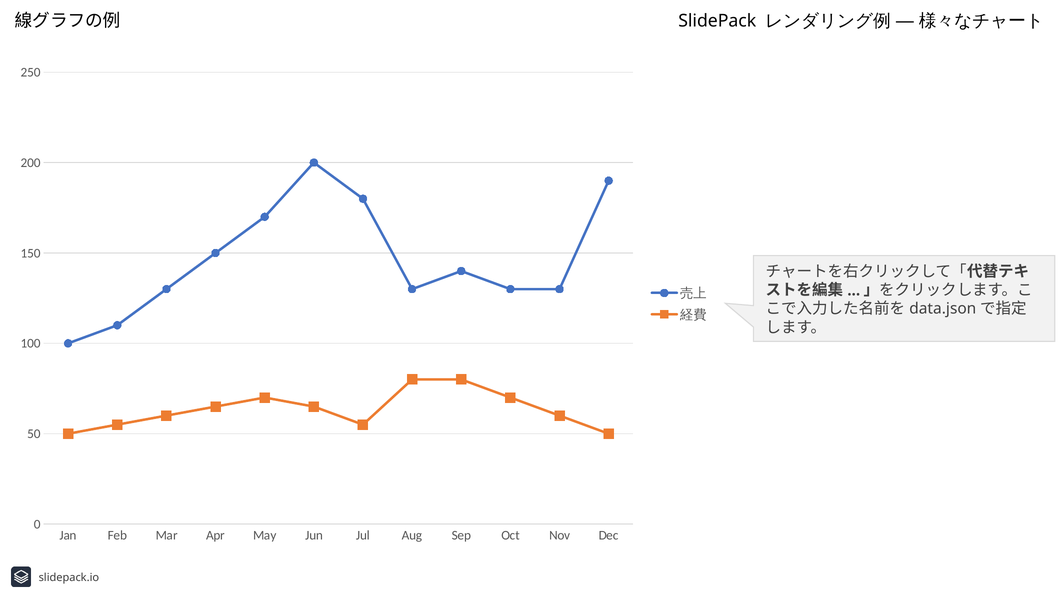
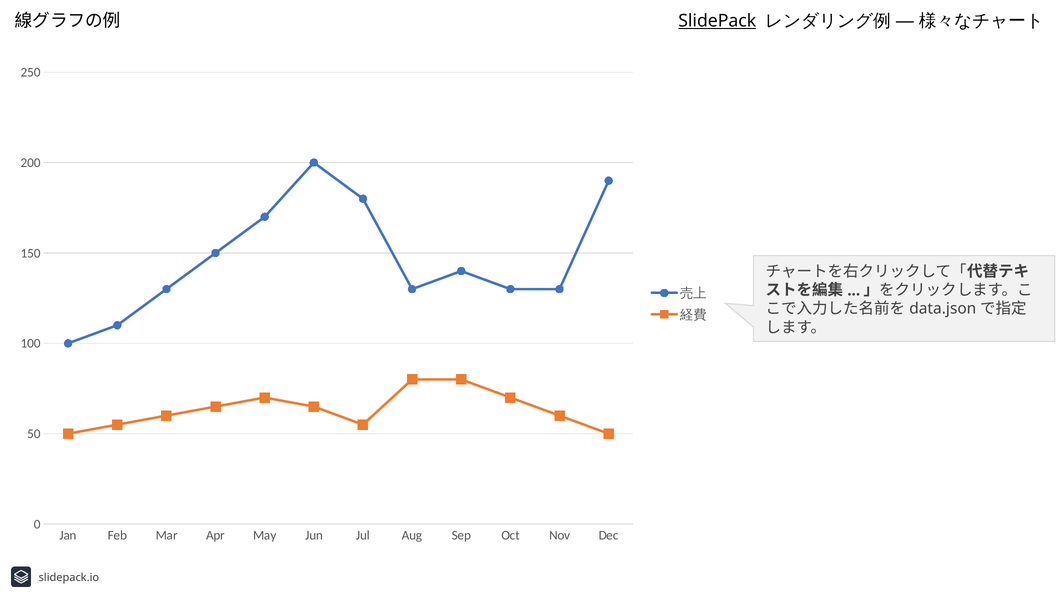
SlidePack underline: none -> present (717, 21)
